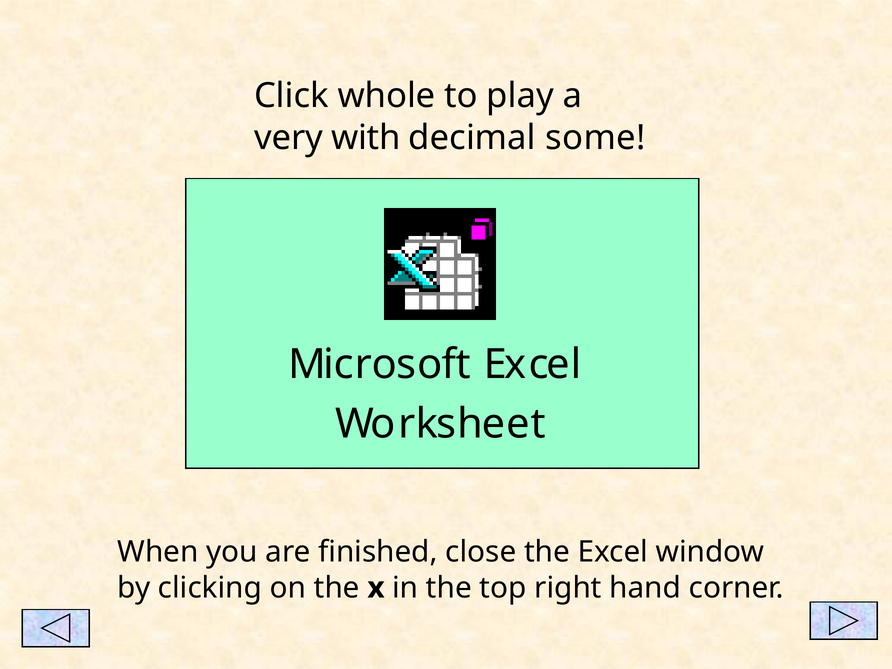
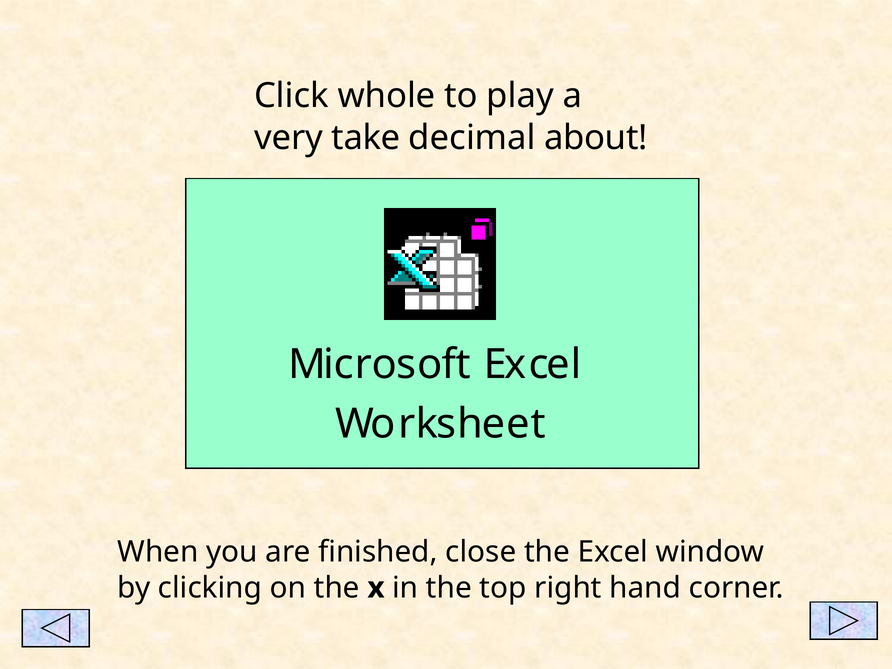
with: with -> take (366, 138)
some: some -> about (596, 138)
